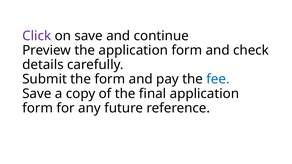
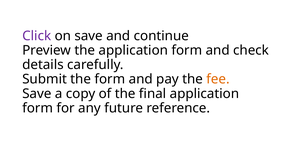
fee colour: blue -> orange (218, 79)
